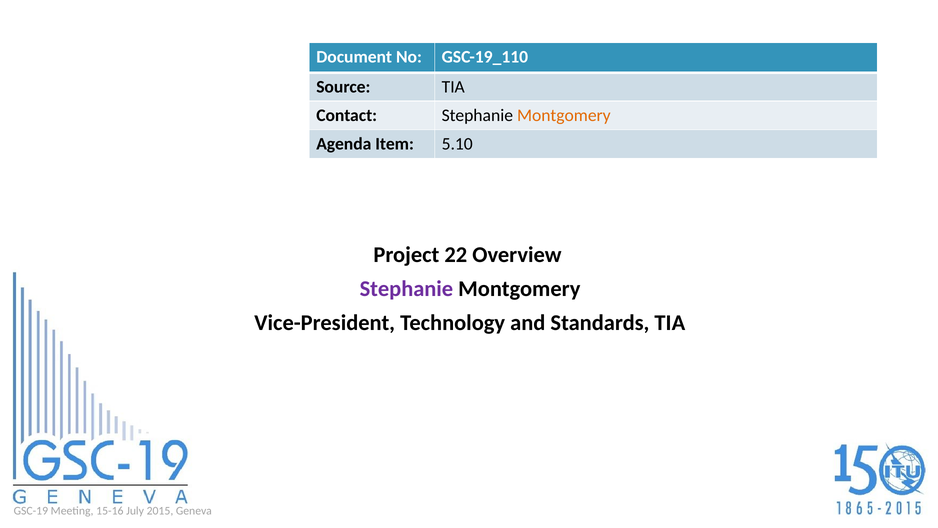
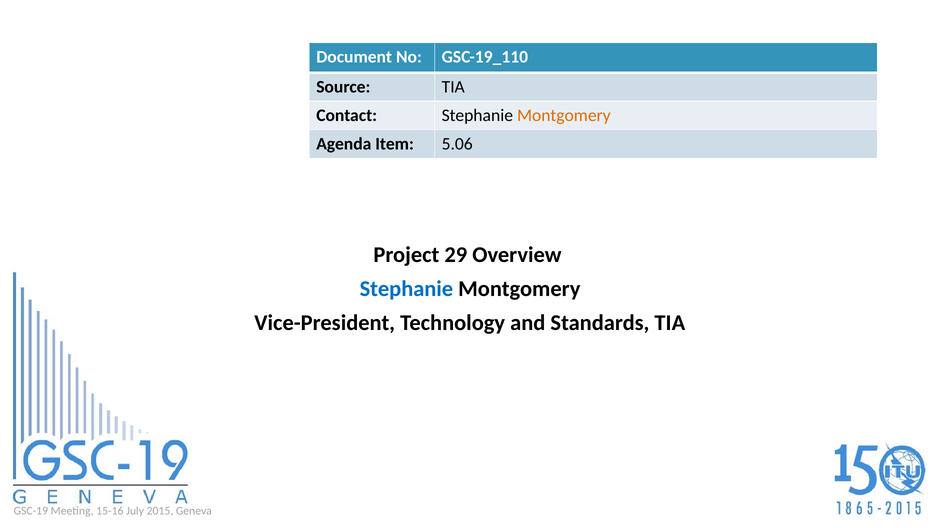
5.10: 5.10 -> 5.06 (457, 144)
22: 22 -> 29 (456, 255)
Stephanie colour: purple -> blue (406, 289)
